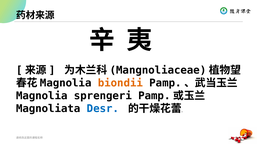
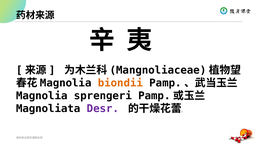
Desr colour: blue -> purple (103, 109)
